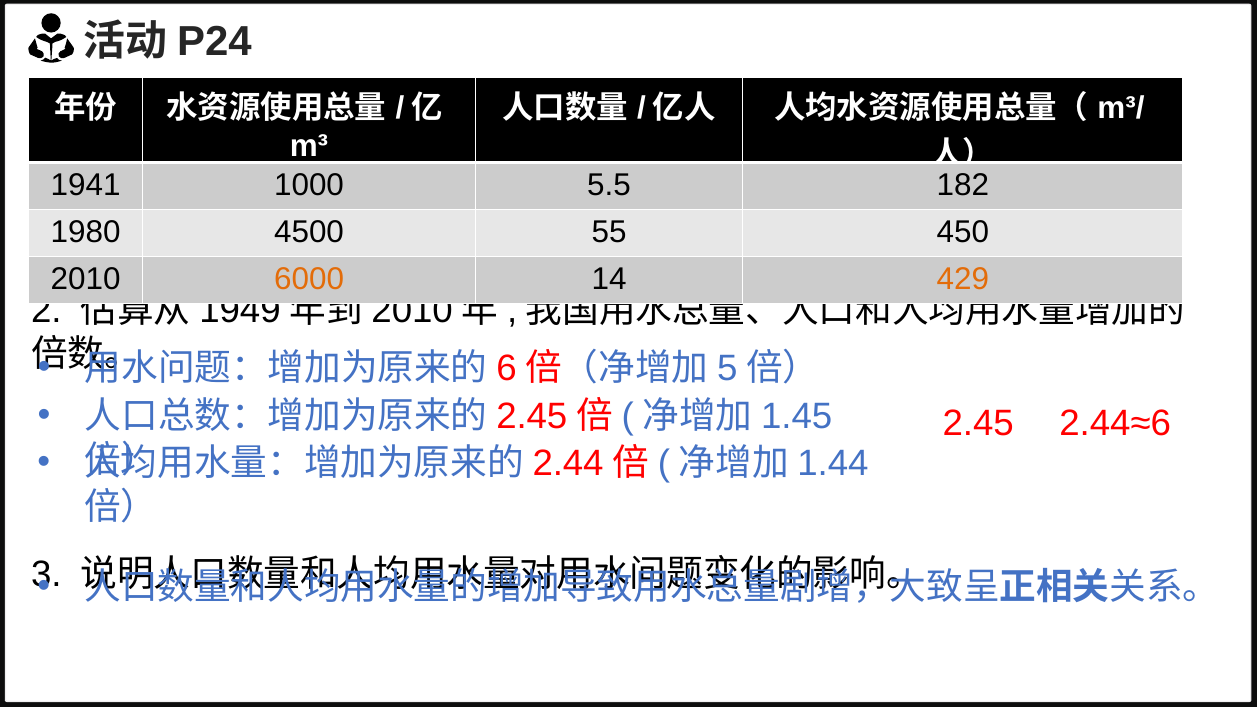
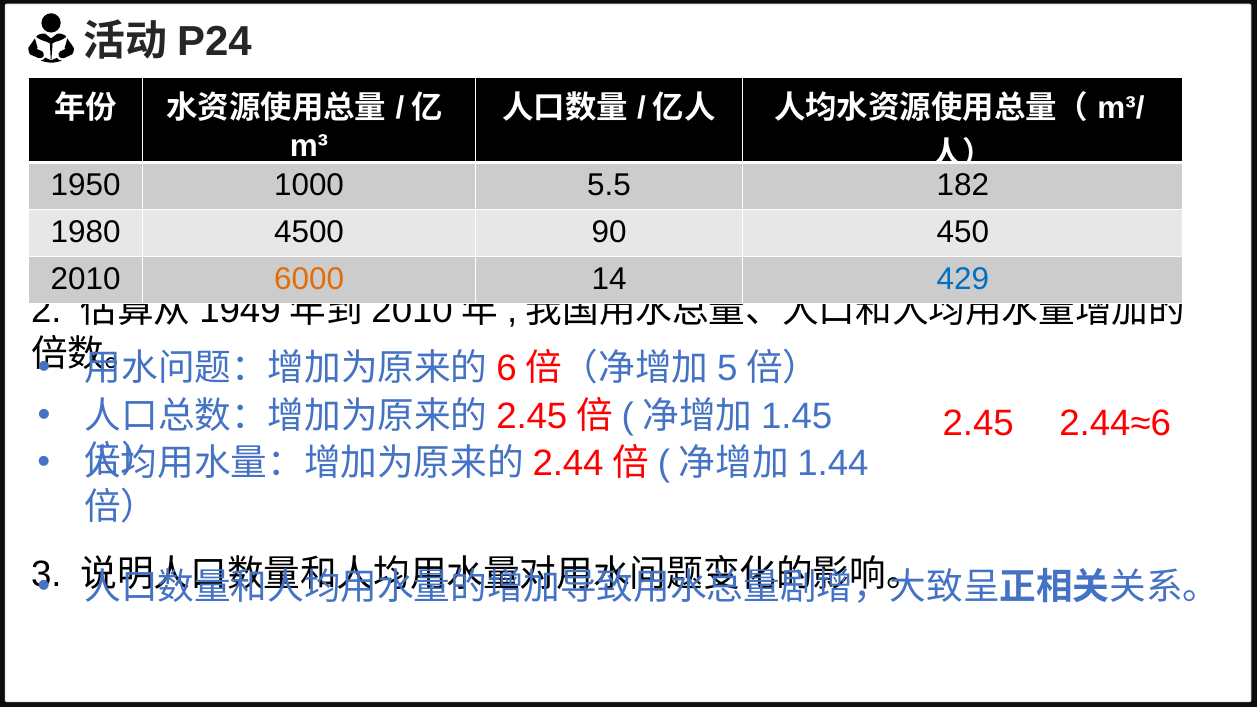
1941: 1941 -> 1950 (86, 185)
55: 55 -> 90 (609, 232)
429 colour: orange -> blue (963, 279)
